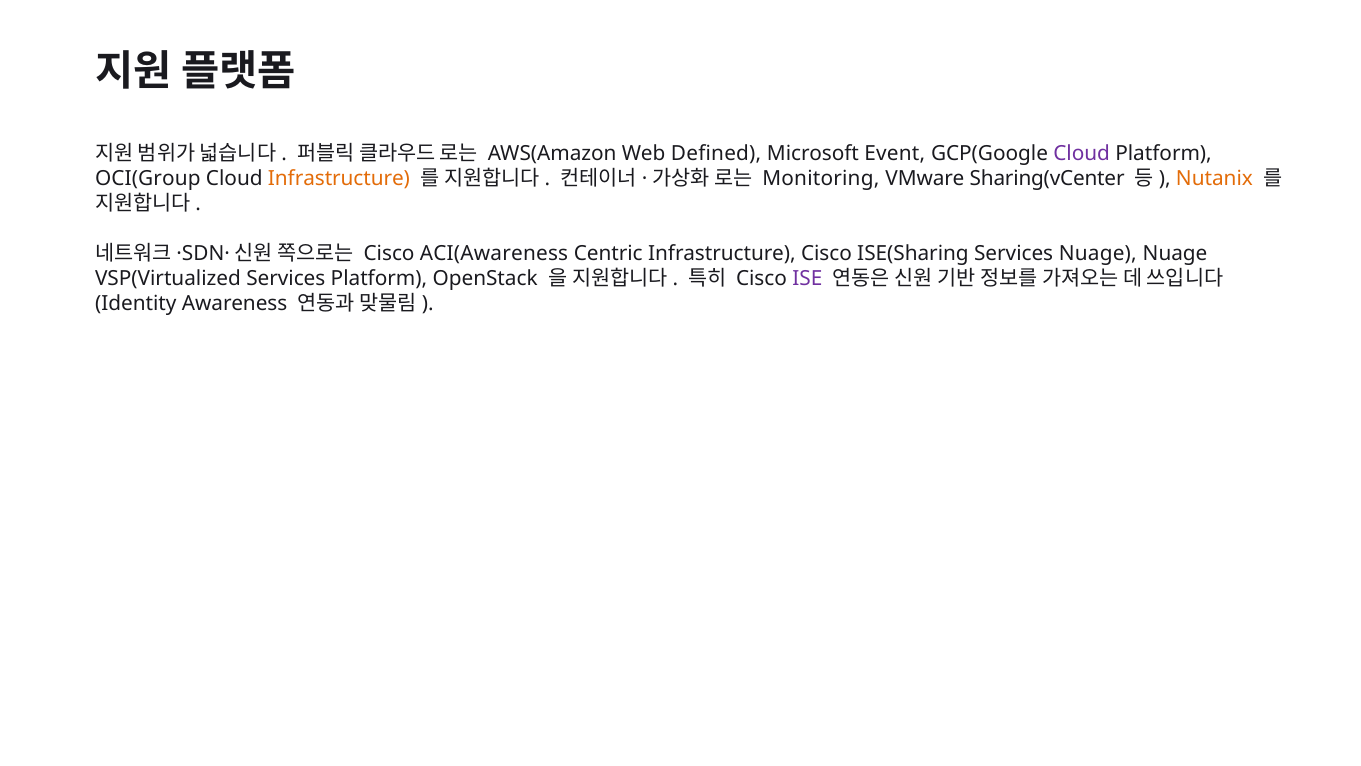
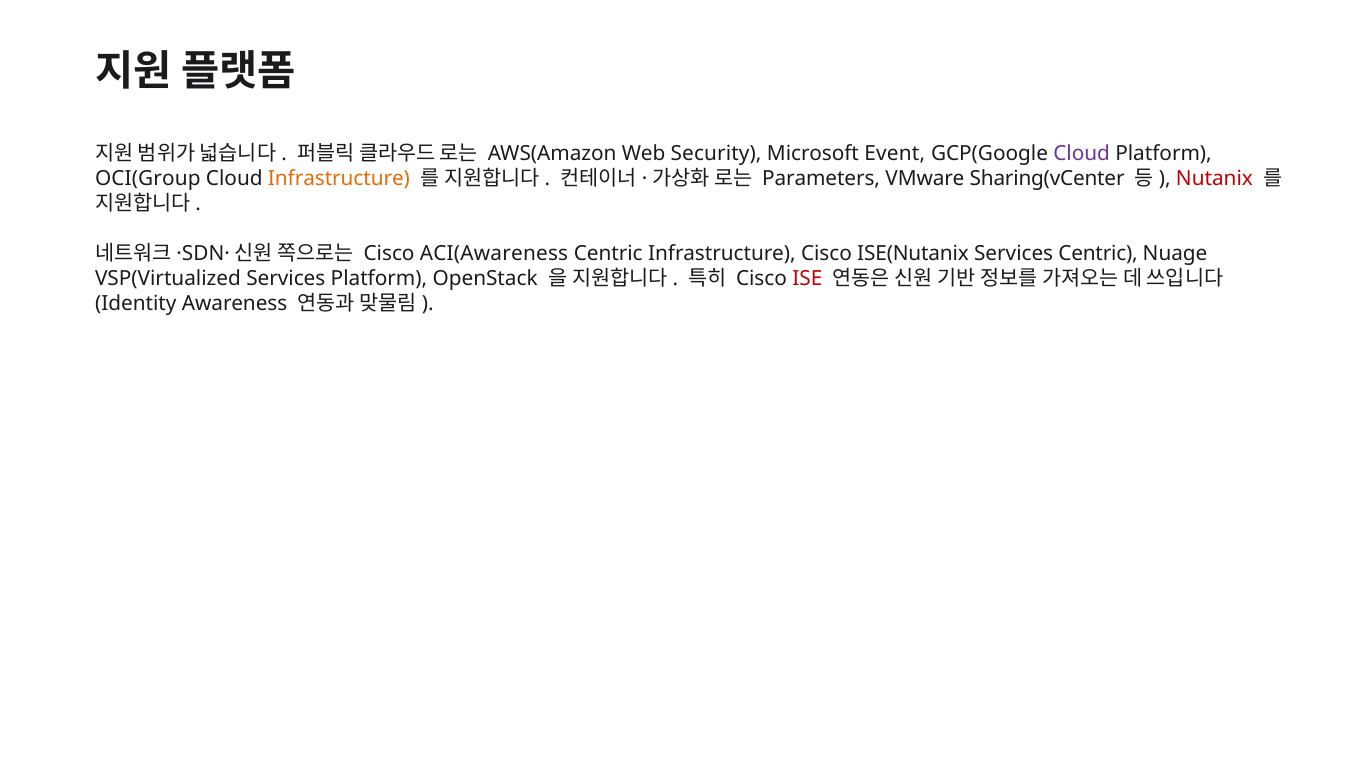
Defined: Defined -> Security (716, 153)
Monitoring: Monitoring -> Parameters (821, 178)
Nutanix colour: orange -> red (1214, 178)
ISE(Sharing: ISE(Sharing -> ISE(Nutanix (913, 253)
Services Nuage: Nuage -> Centric (1098, 253)
ISE colour: purple -> red (807, 278)
